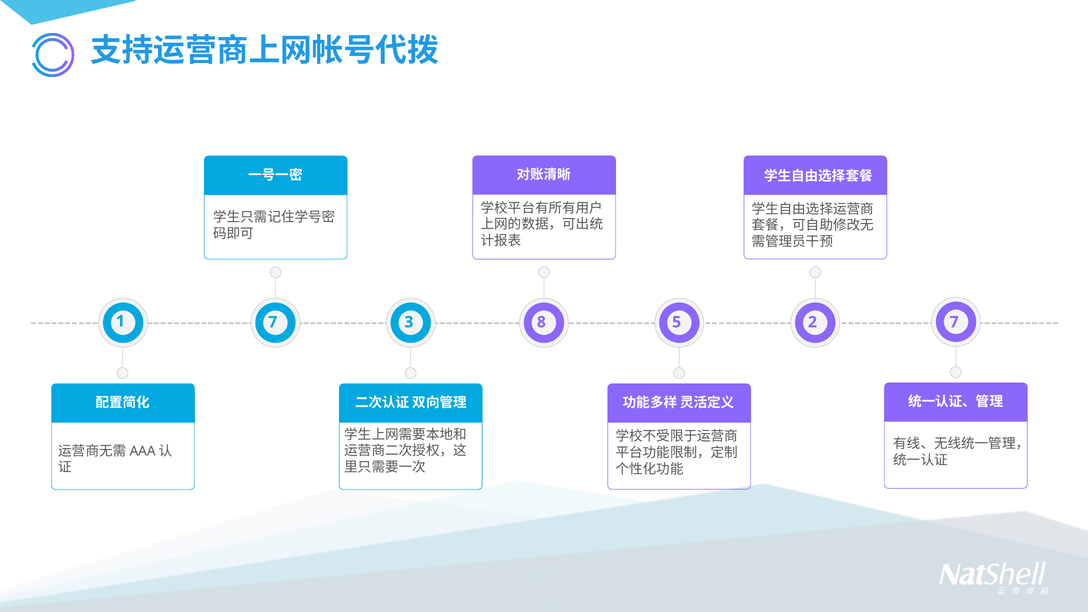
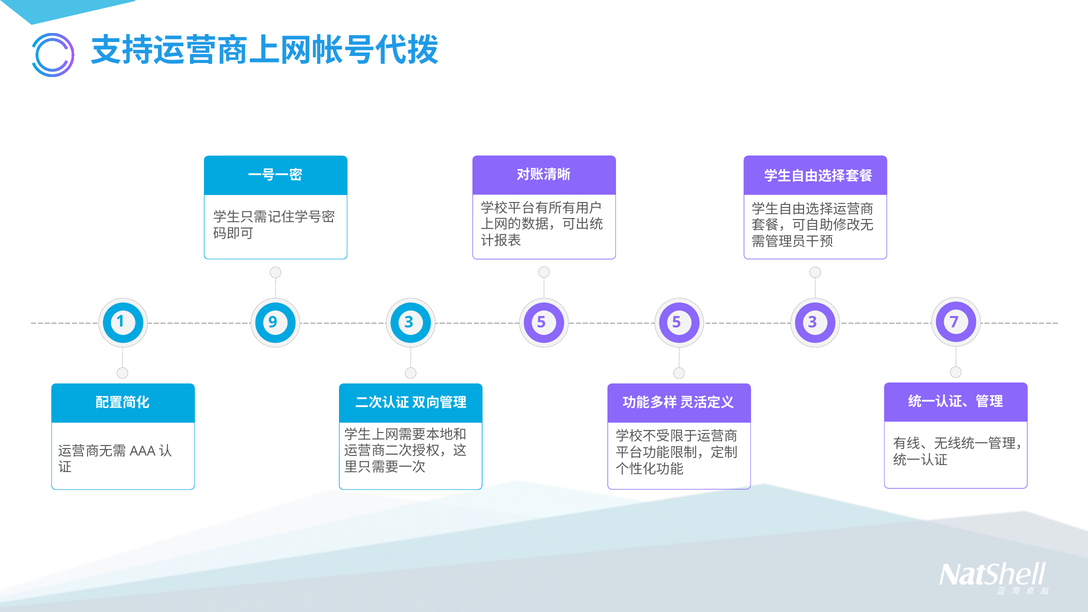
1 7: 7 -> 9 (273, 322)
3 8: 8 -> 5 (541, 322)
5 2: 2 -> 3 (812, 322)
